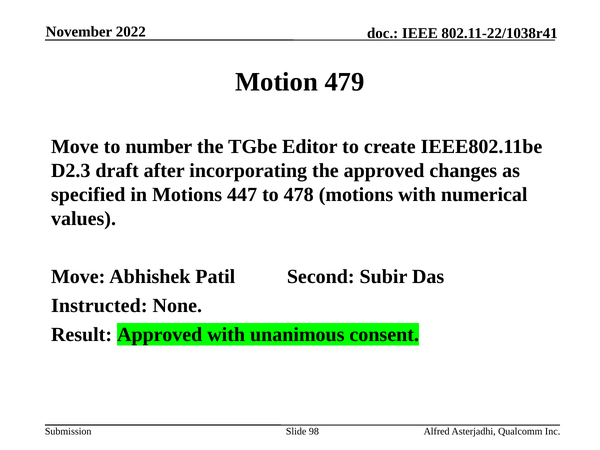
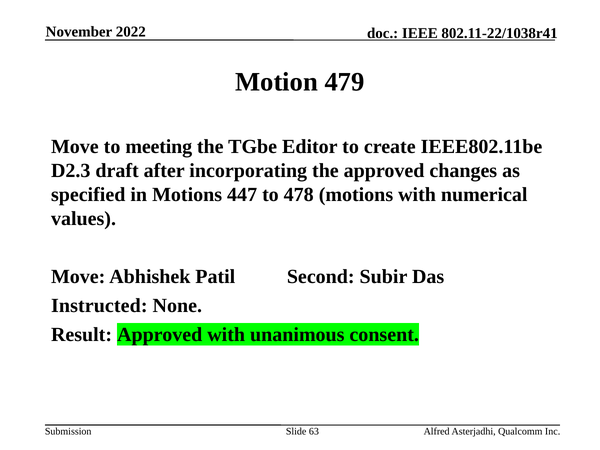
number: number -> meeting (159, 146)
98: 98 -> 63 (314, 432)
